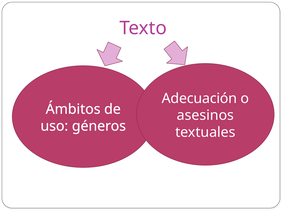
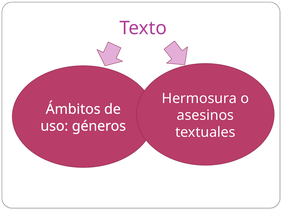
Adecuación: Adecuación -> Hermosura (199, 99)
